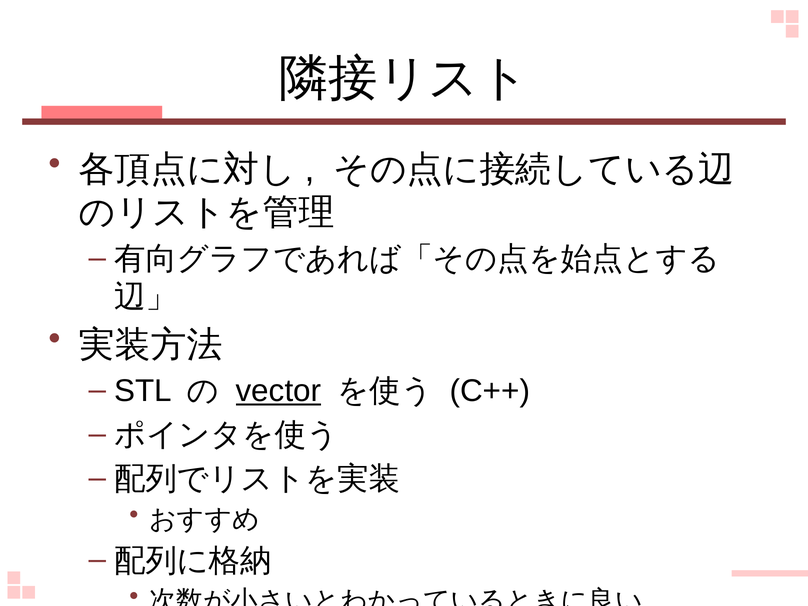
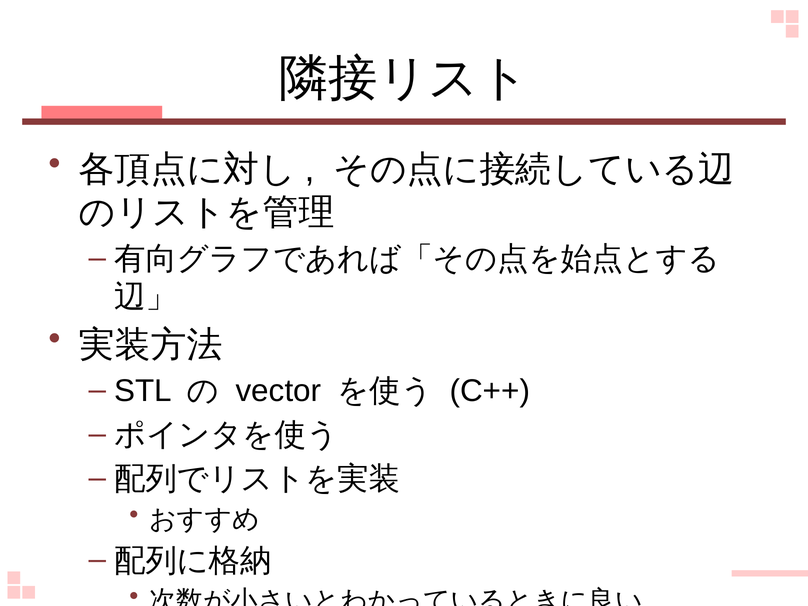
vector underline: present -> none (278, 391)
